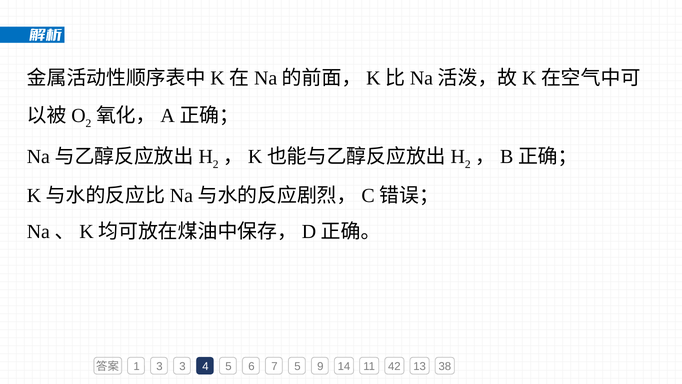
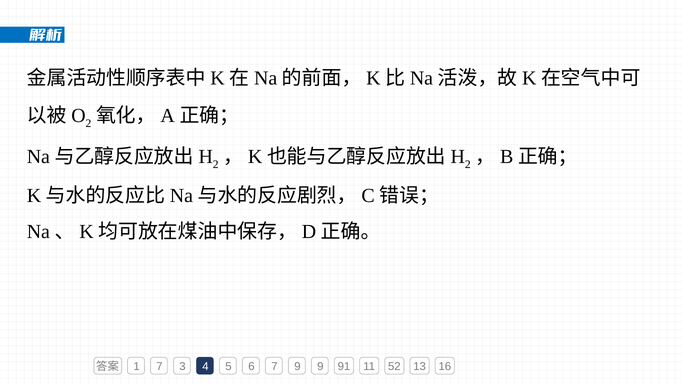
1 3: 3 -> 7 (160, 366)
7 5: 5 -> 9 (297, 366)
14: 14 -> 91 (344, 366)
42: 42 -> 52 (394, 366)
38: 38 -> 16 (445, 366)
